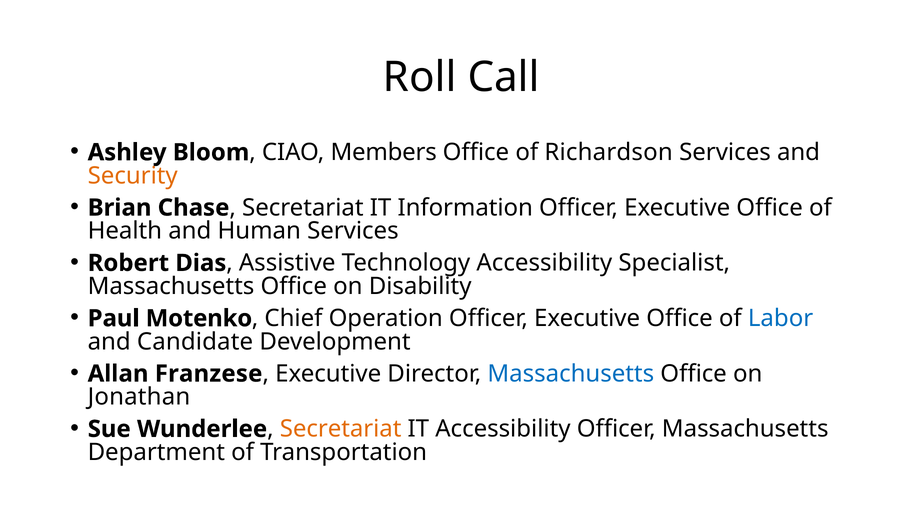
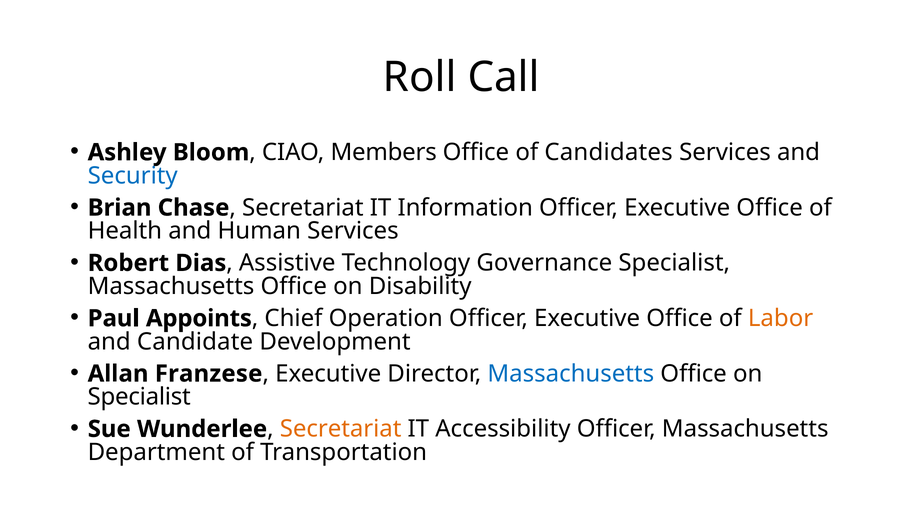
Richardson: Richardson -> Candidates (609, 152)
Security colour: orange -> blue (133, 176)
Technology Accessibility: Accessibility -> Governance (544, 263)
Motenko: Motenko -> Appoints (199, 318)
Labor colour: blue -> orange (781, 318)
Jonathan: Jonathan -> Specialist (139, 397)
